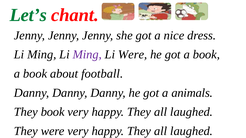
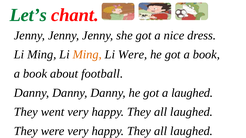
Ming colour: purple -> orange (87, 55)
a animals: animals -> laughed (192, 93)
They book: book -> went (53, 112)
